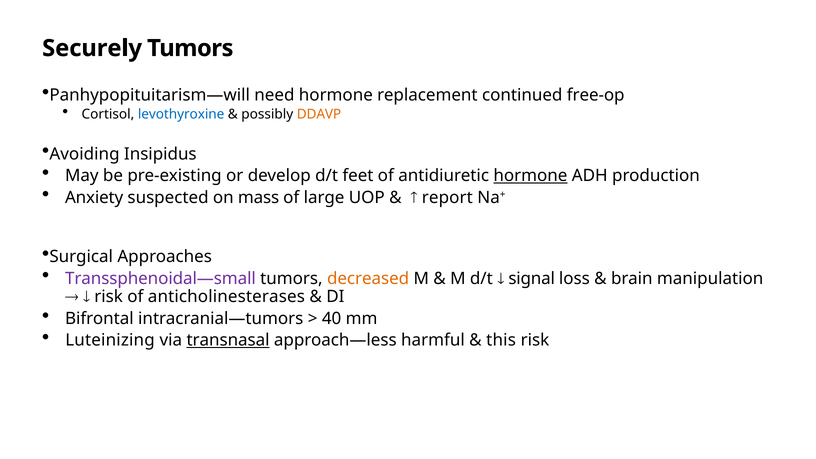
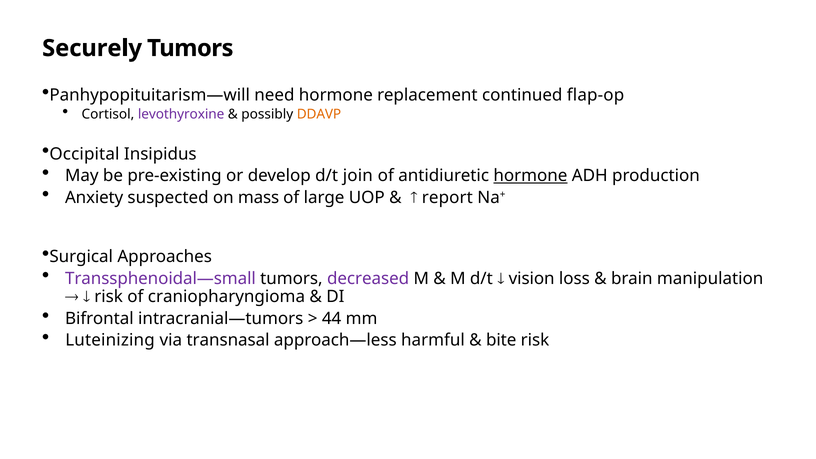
free-op: free-op -> flap-op (596, 95)
levothyroxine colour: blue -> purple (181, 114)
Avoiding: Avoiding -> Occipital (84, 154)
feet: feet -> join (358, 176)
decreased colour: orange -> purple (368, 278)
signal: signal -> vision (532, 278)
anticholinesterases: anticholinesterases -> craniopharyngioma (226, 297)
40: 40 -> 44 (332, 319)
transnasal underline: present -> none (228, 340)
this: this -> bite (501, 340)
